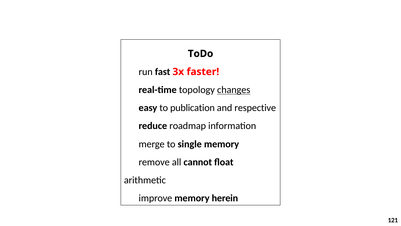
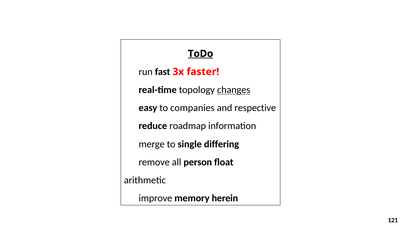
ToDo underline: none -> present (201, 54)
publication: publication -> companies (192, 108)
single memory: memory -> differing (222, 144)
cannot: cannot -> person (198, 162)
